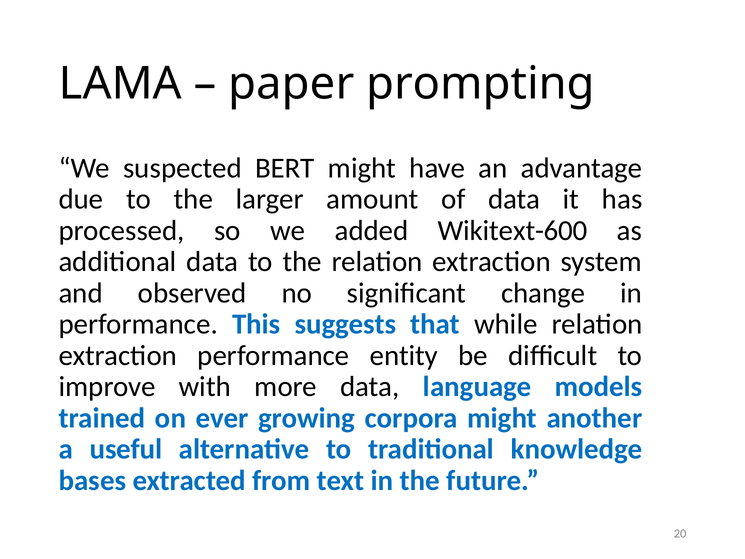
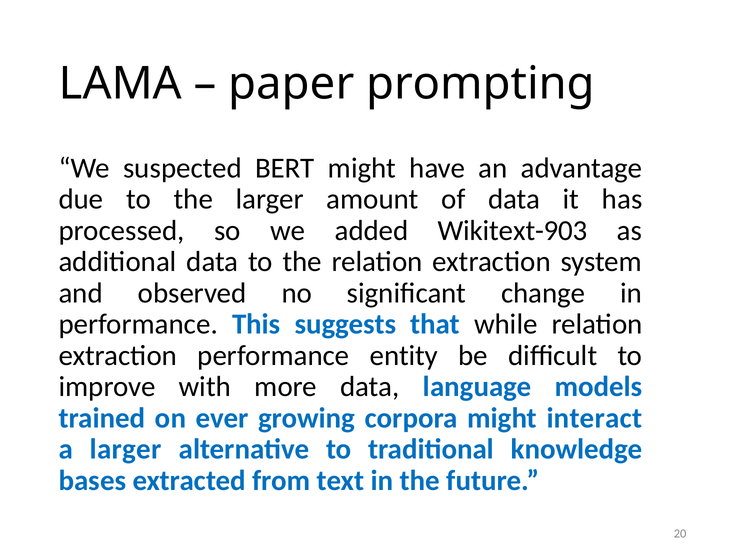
Wikitext-600: Wikitext-600 -> Wikitext-903 (513, 230)
another: another -> interact (594, 418)
a useful: useful -> larger (126, 449)
